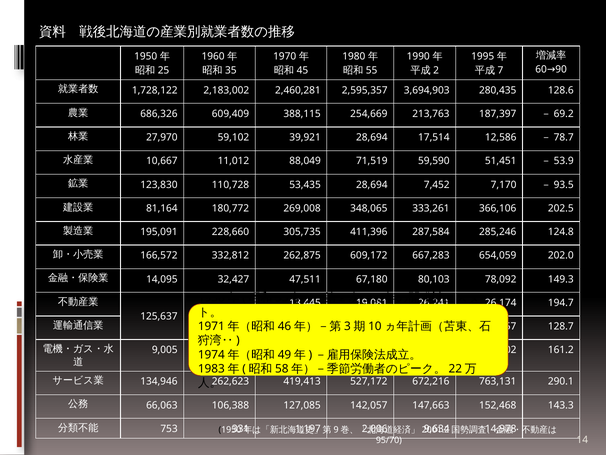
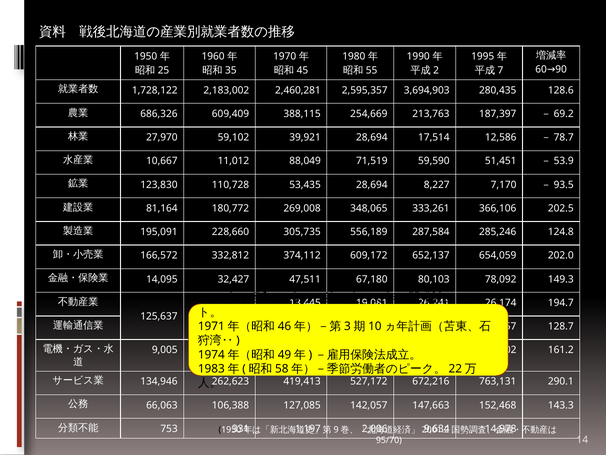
7,452: 7,452 -> 8,227 (437, 185)
411,396: 411,396 -> 556,189 (369, 232)
262,875: 262,875 -> 374,112 (302, 255)
667,283: 667,283 -> 652,137 (431, 255)
